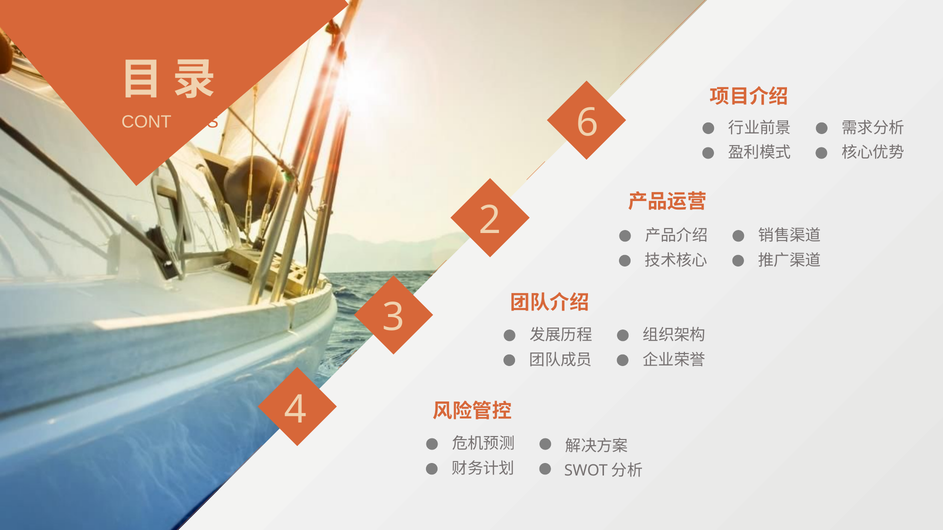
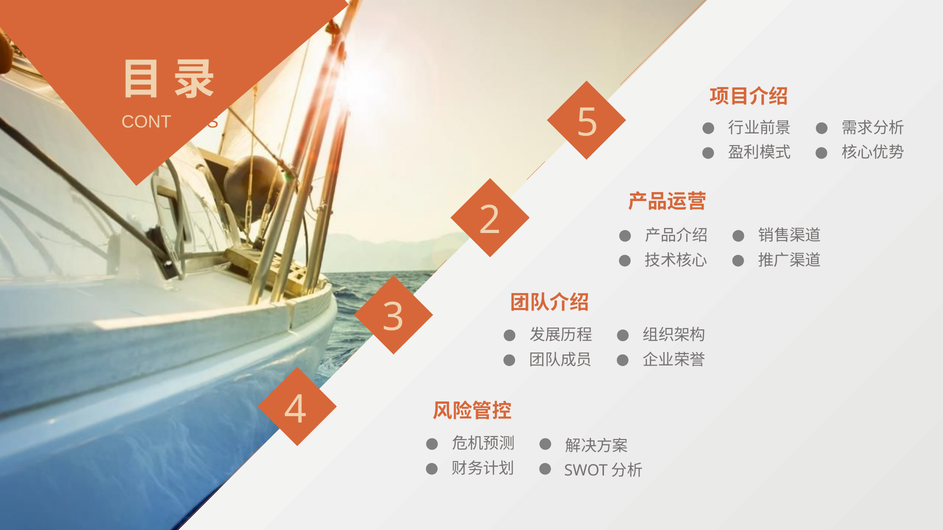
6: 6 -> 5 (587, 123)
